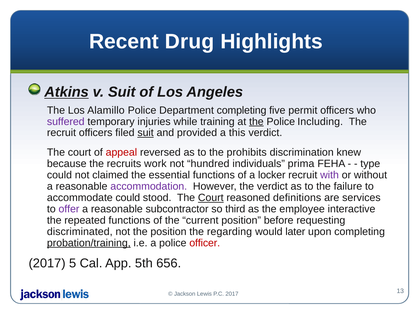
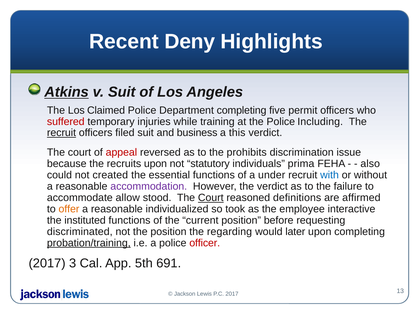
Drug: Drug -> Deny (190, 42)
Alamillo: Alamillo -> Claimed (106, 110)
suffered colour: purple -> red (66, 122)
the underline: present -> none (256, 122)
recruit underline: none -> present (61, 133)
suit underline: present -> none (146, 133)
provided: provided -> business (197, 133)
knew: knew -> issue (349, 153)
recruits work: work -> upon (155, 164)
hundred: hundred -> statutory (208, 164)
type: type -> also (370, 164)
claimed: claimed -> created (110, 175)
locker: locker -> under (272, 175)
with colour: purple -> blue (330, 175)
accommodate could: could -> allow (128, 198)
services: services -> affirmed (361, 198)
offer colour: purple -> orange (69, 209)
subcontractor: subcontractor -> individualized (177, 209)
third: third -> took (235, 209)
repeated: repeated -> instituted (85, 221)
5: 5 -> 3 (73, 263)
656: 656 -> 691 (169, 263)
